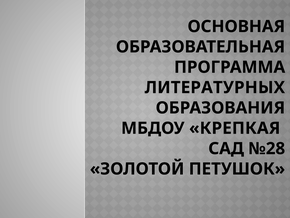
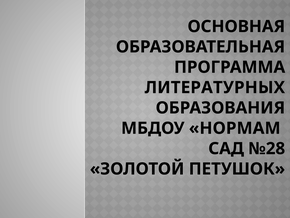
КРЕПКАЯ: КРЕПКАЯ -> НОРМАМ (235, 128)
